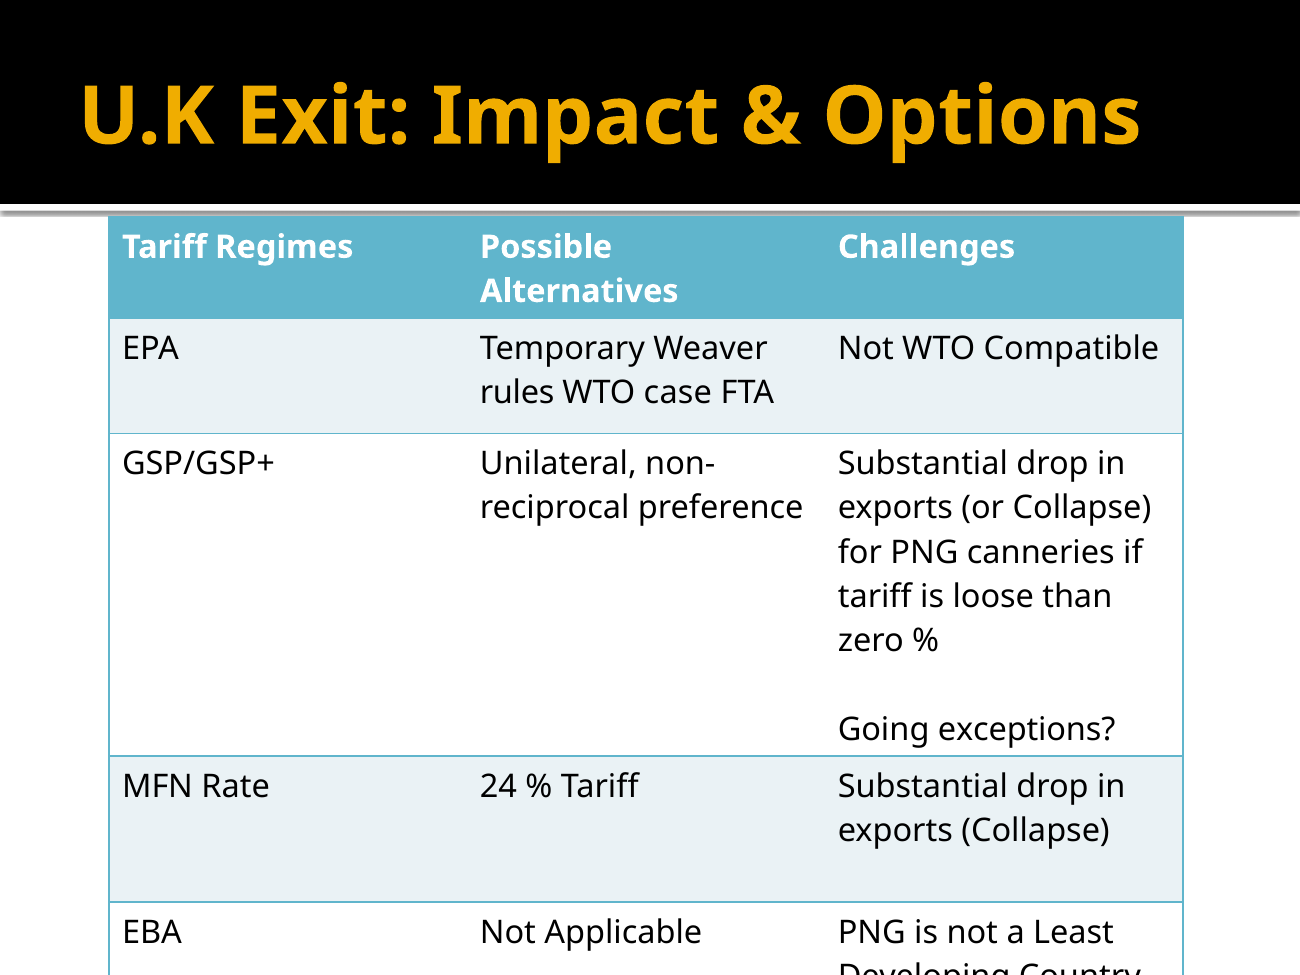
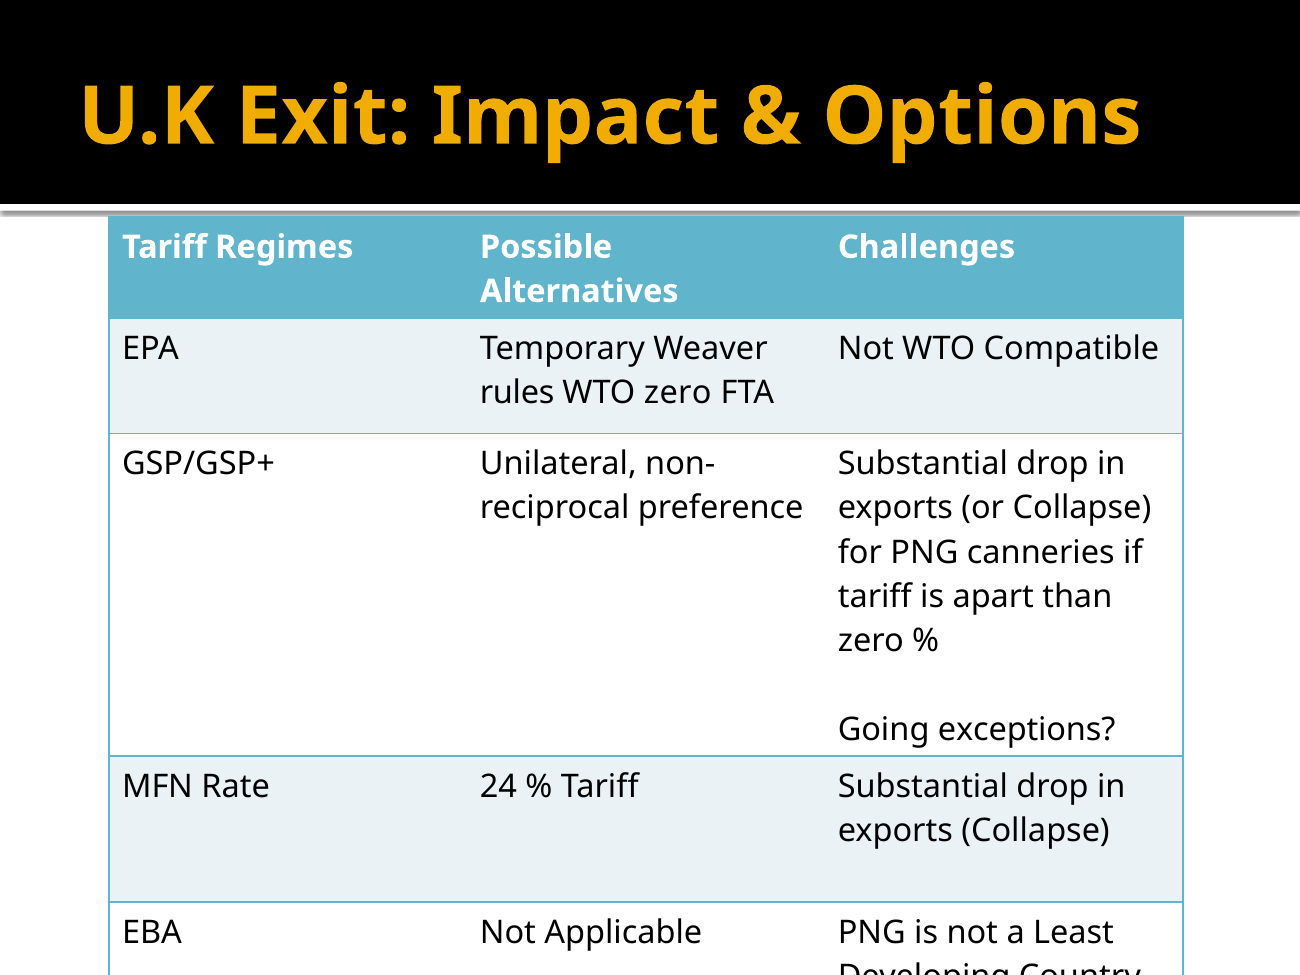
WTO case: case -> zero (678, 393)
loose: loose -> apart (993, 597)
